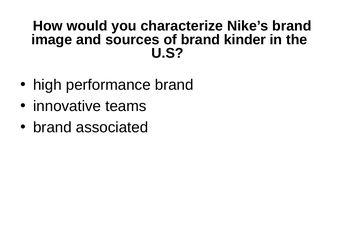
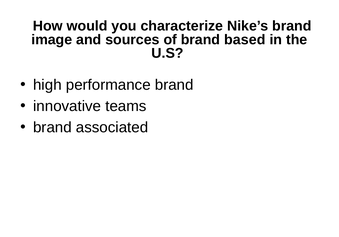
kinder: kinder -> based (245, 40)
